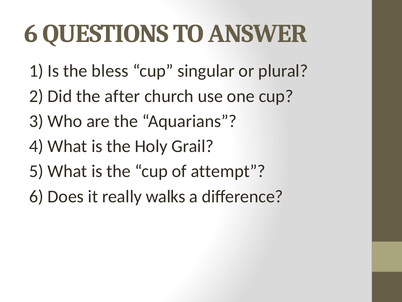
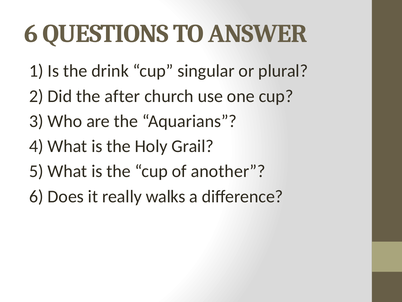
bless: bless -> drink (110, 71)
attempt: attempt -> another (228, 171)
